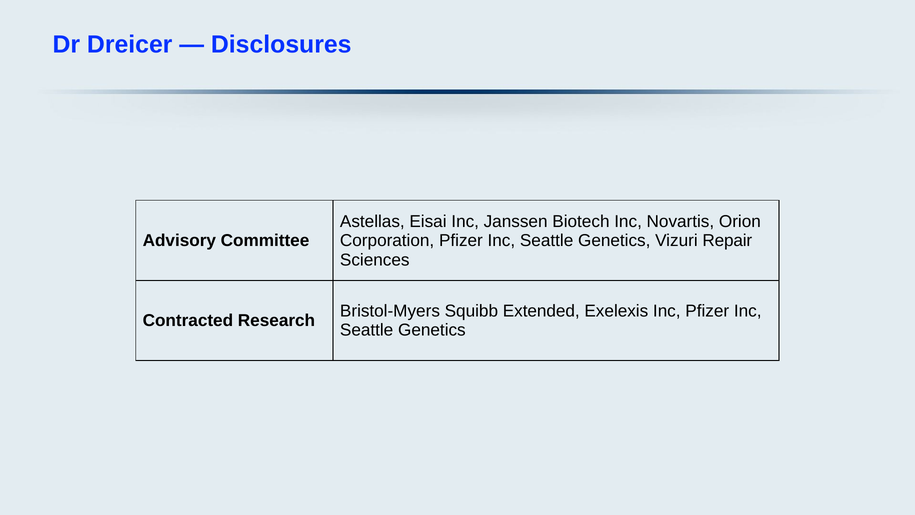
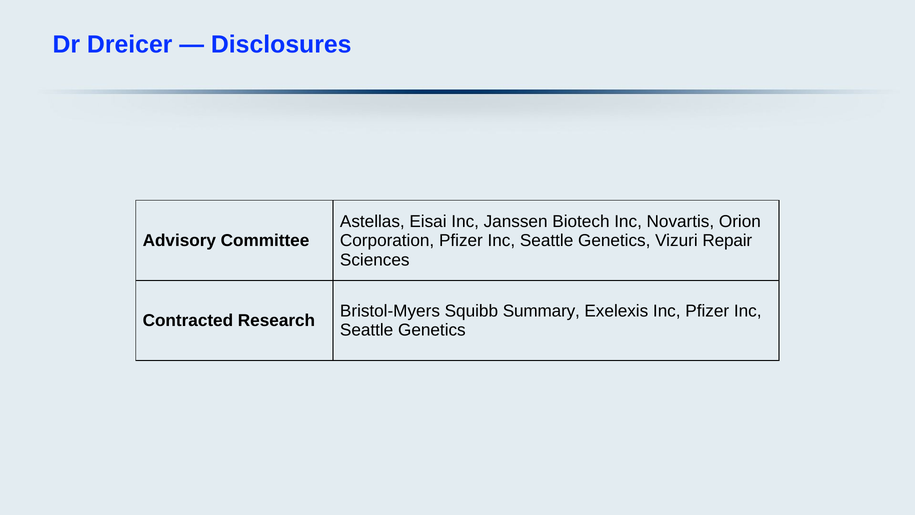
Extended: Extended -> Summary (541, 311)
